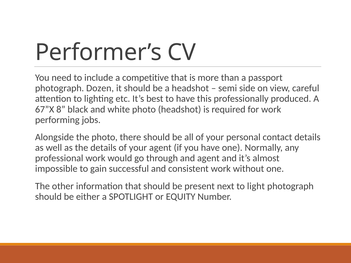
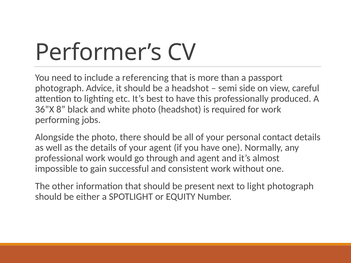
competitive: competitive -> referencing (145, 78)
Dozen: Dozen -> Advice (100, 88)
67”X: 67”X -> 36”X (45, 109)
